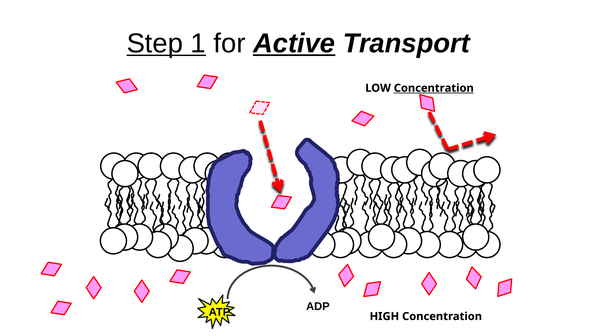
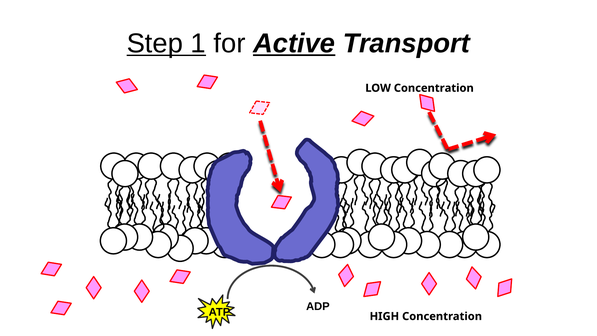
Concentration underline: present -> none (434, 88)
